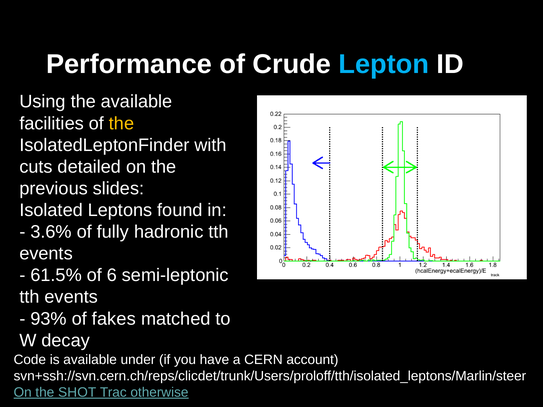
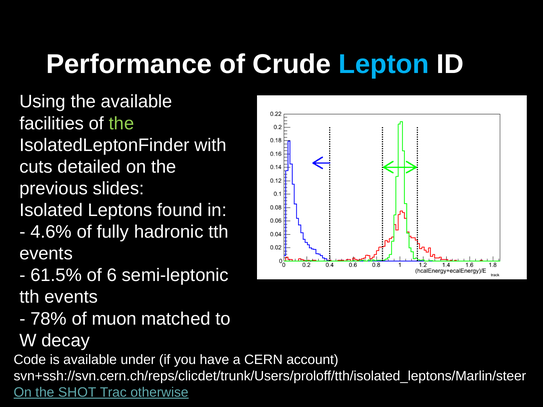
the colour: yellow -> light green (122, 123)
3.6%: 3.6% -> 4.6% (51, 232)
93%: 93% -> 78% (49, 319)
fakes: fakes -> muon (114, 319)
